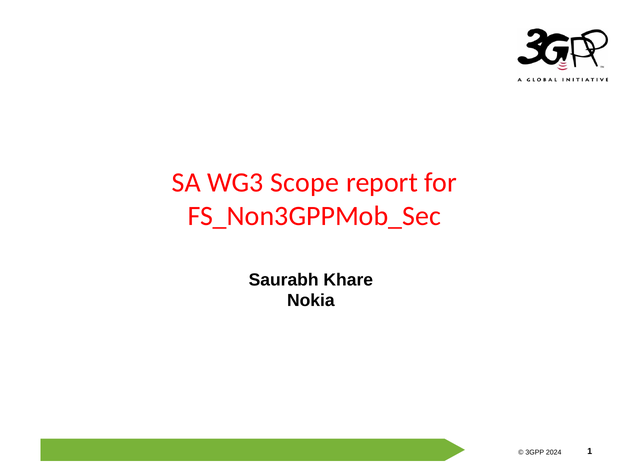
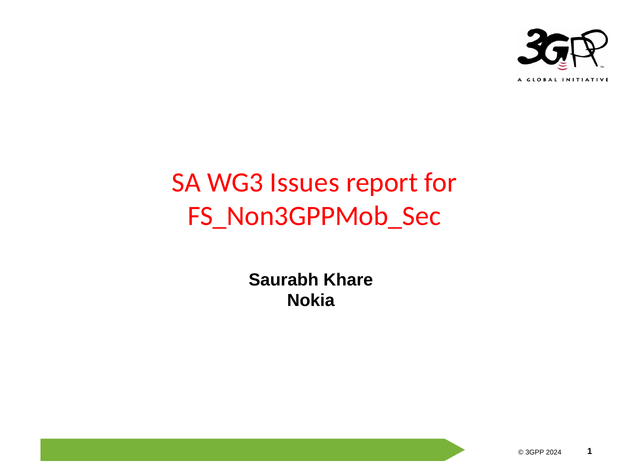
Scope: Scope -> Issues (305, 182)
